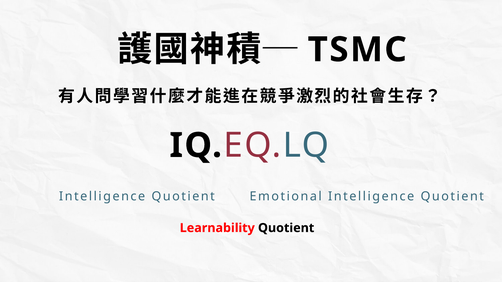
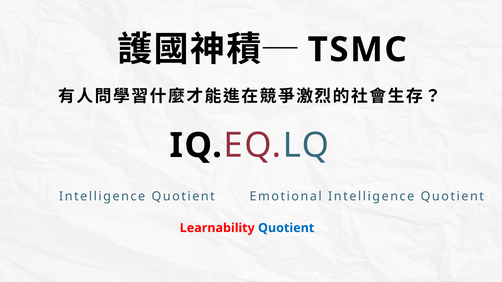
Quotient colour: black -> blue (286, 228)
